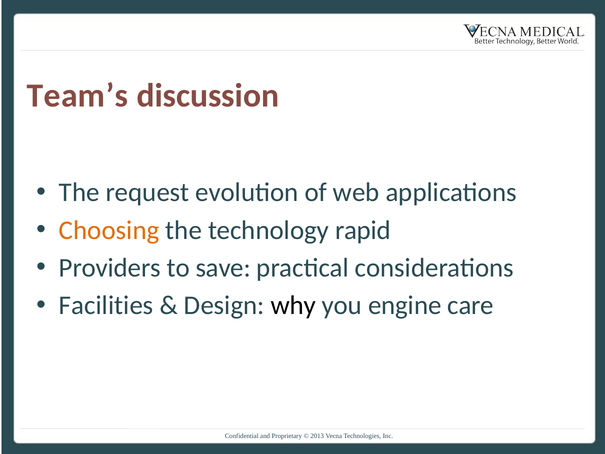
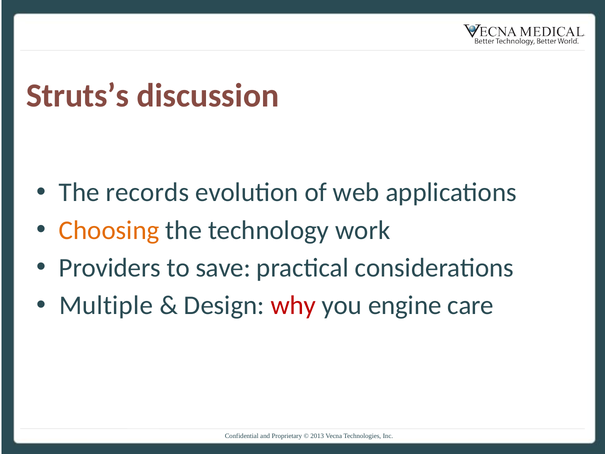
Team’s: Team’s -> Struts’s (78, 96)
request: request -> records (147, 192)
rapid: rapid -> work (363, 230)
Facilities: Facilities -> Multiple (106, 305)
why colour: black -> red (293, 305)
